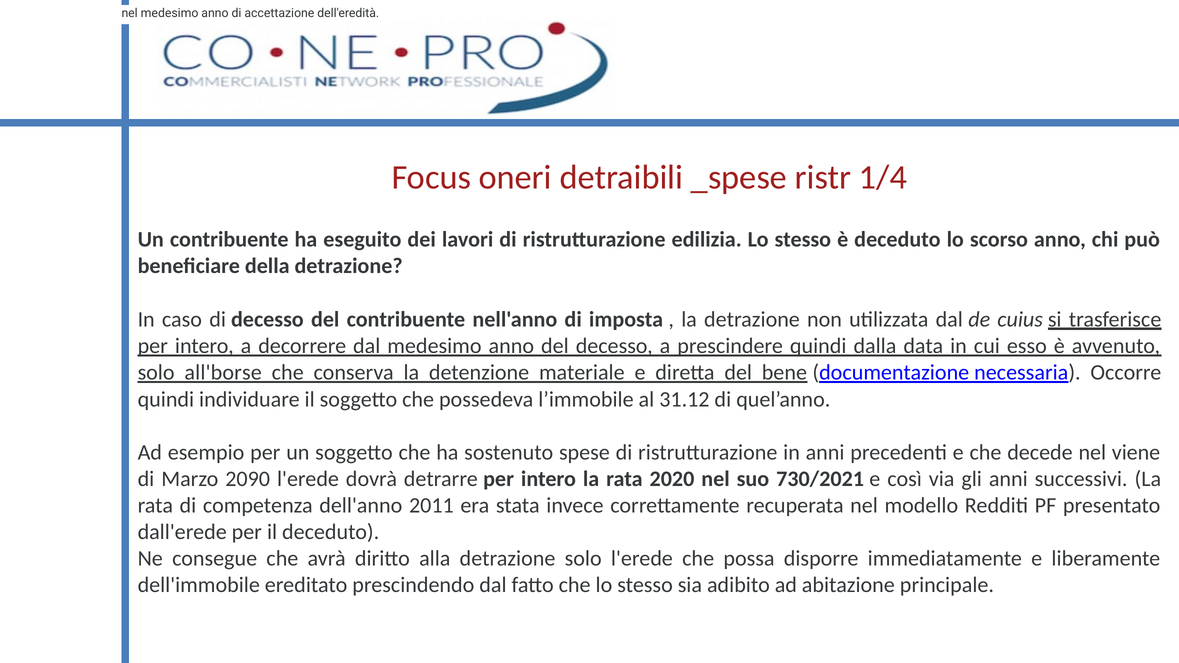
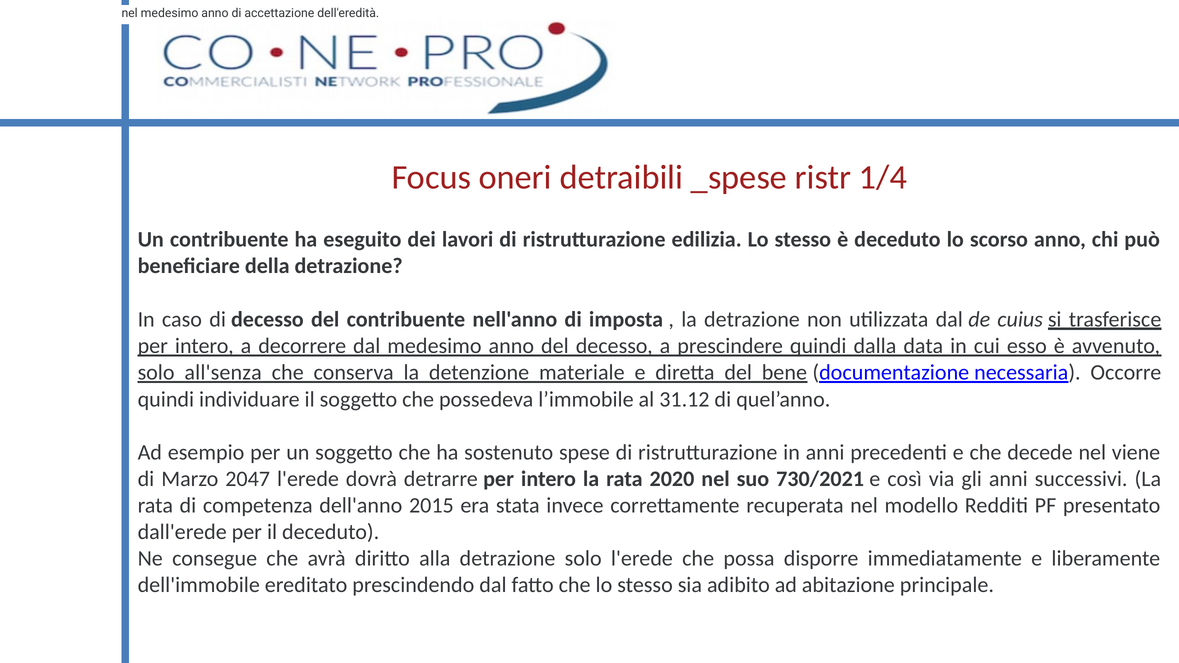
all'borse: all'borse -> all'senza (223, 372)
2090: 2090 -> 2047 (248, 479)
2011: 2011 -> 2015 (431, 505)
